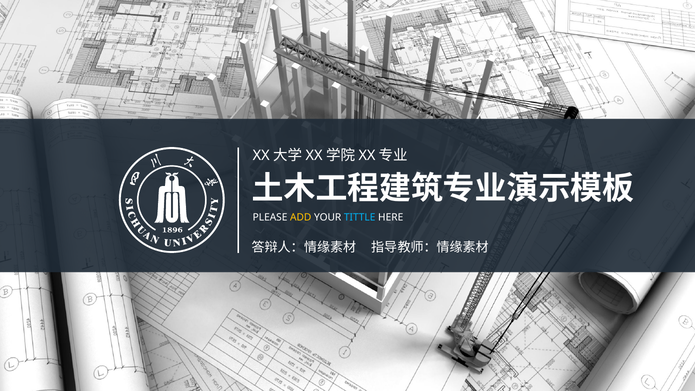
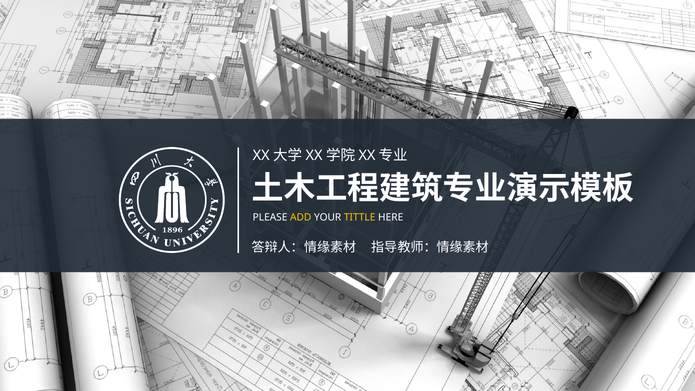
TITTLE colour: light blue -> yellow (360, 217)
